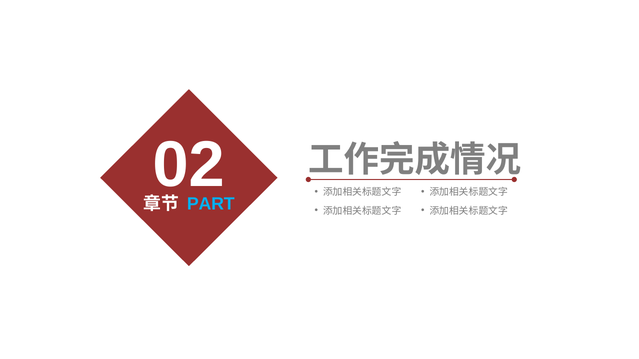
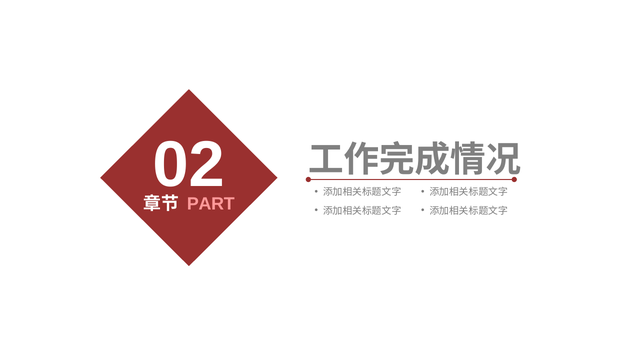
PART colour: light blue -> pink (211, 204)
